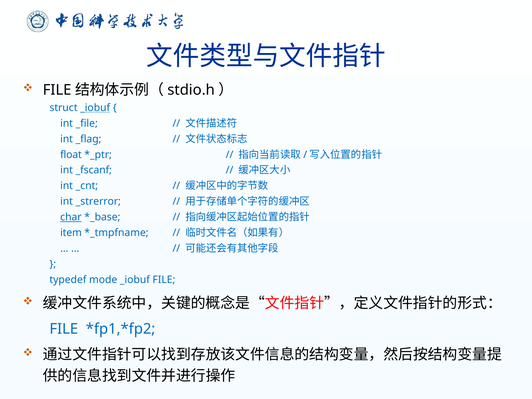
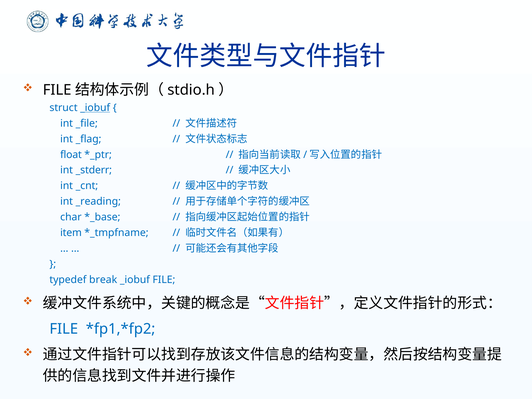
_fscanf: _fscanf -> _stderr (94, 170)
_strerror: _strerror -> _reading (98, 201)
char underline: present -> none (71, 217)
mode: mode -> break (103, 280)
